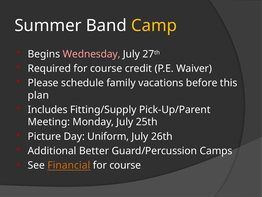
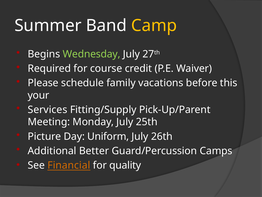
Wednesday colour: pink -> light green (92, 54)
plan: plan -> your (38, 95)
Includes: Includes -> Services (48, 109)
course: course -> quality (125, 165)
